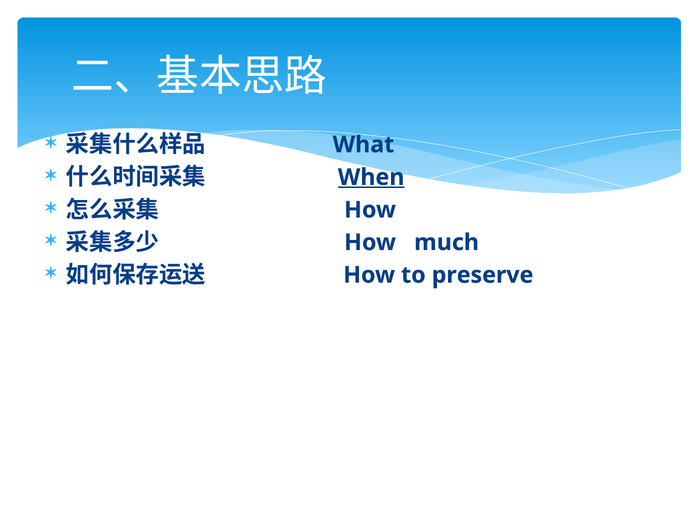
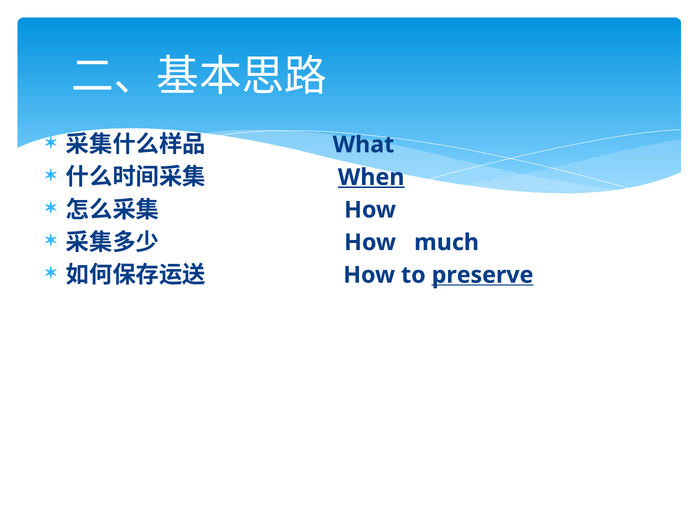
preserve underline: none -> present (483, 275)
